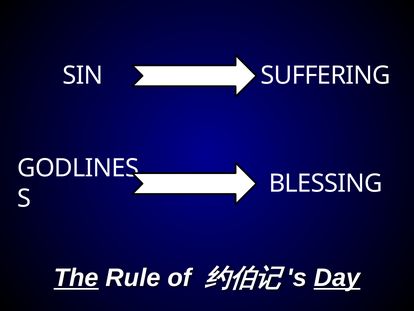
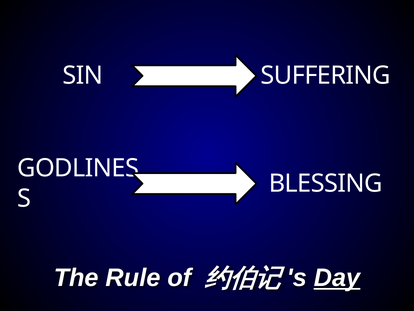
The underline: present -> none (76, 277)
